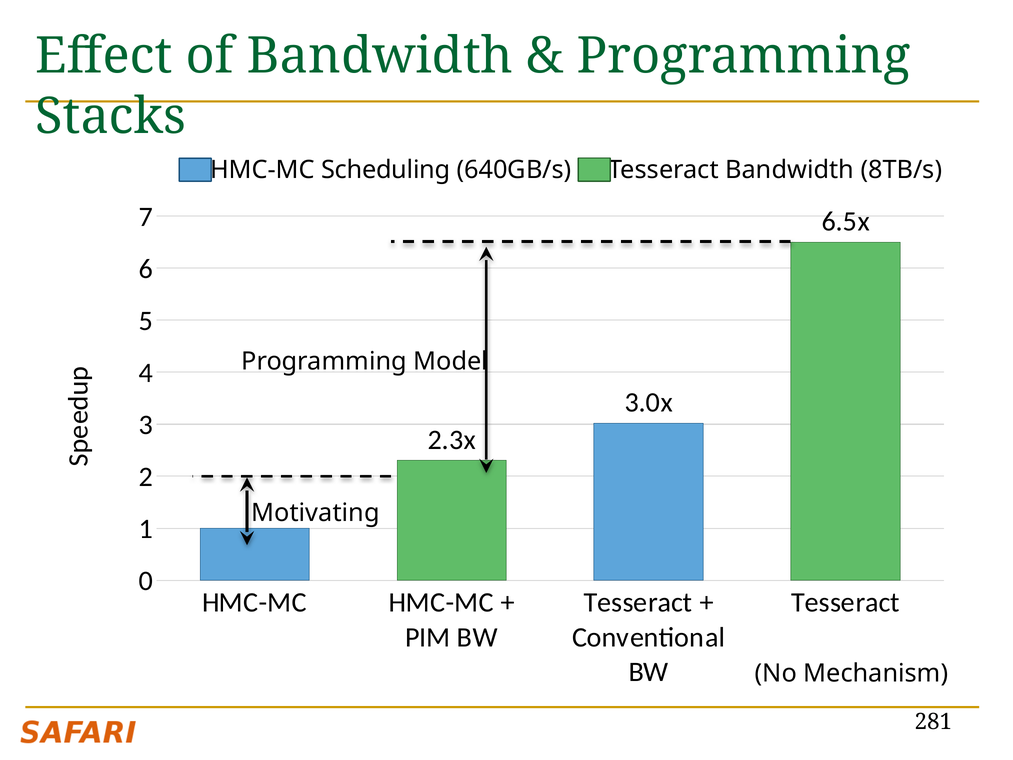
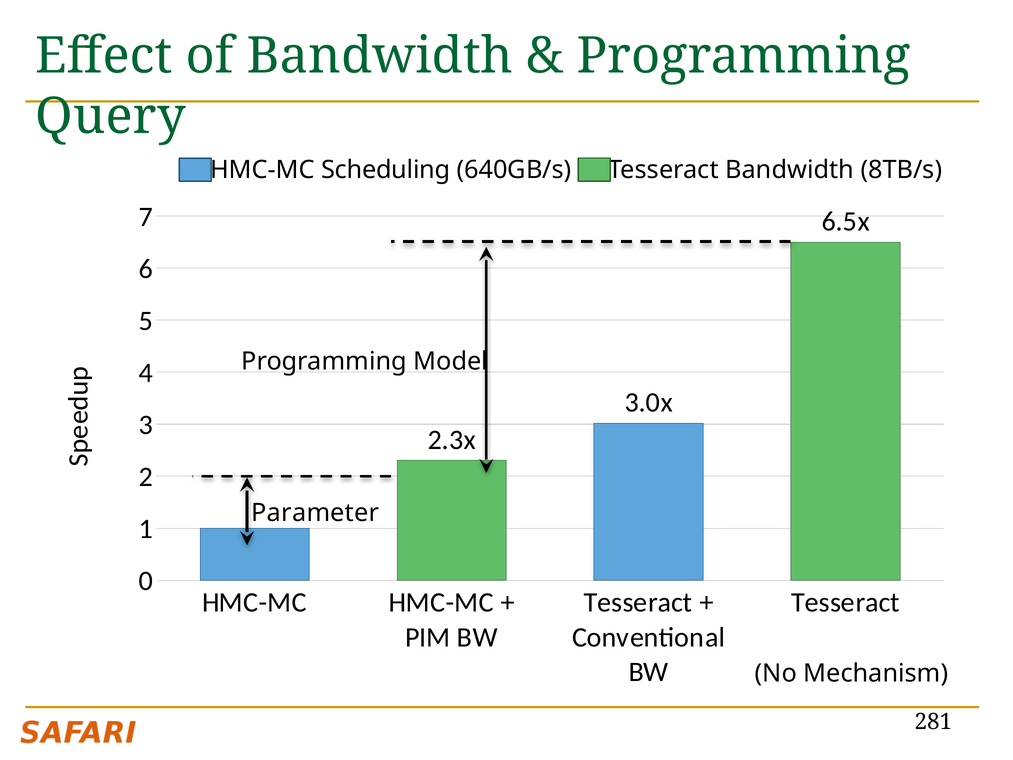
Stacks: Stacks -> Query (111, 117)
Motivating: Motivating -> Parameter (315, 513)
